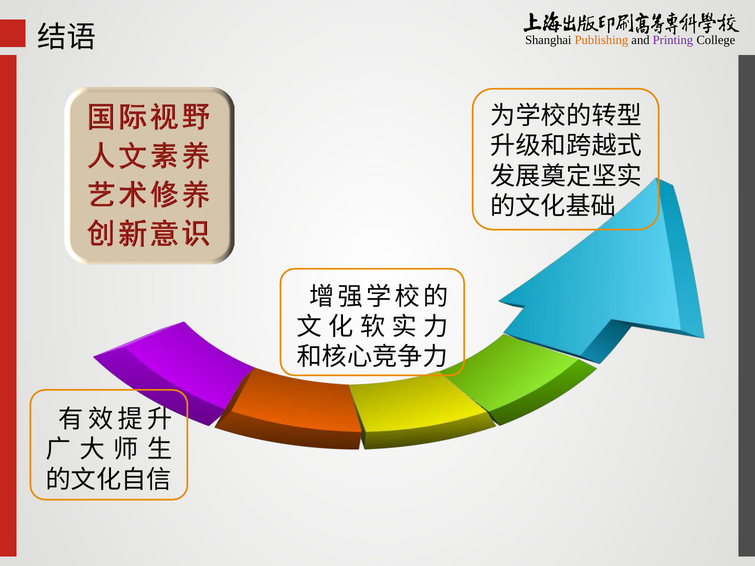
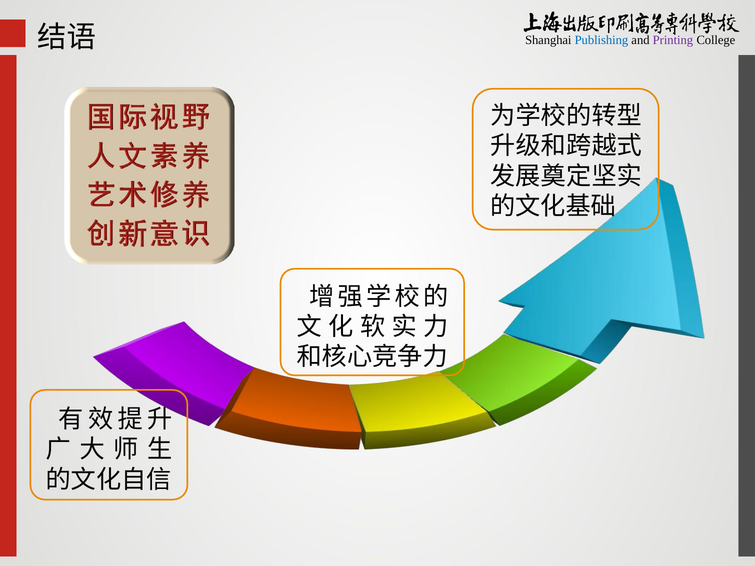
Publishing colour: orange -> blue (601, 40)
